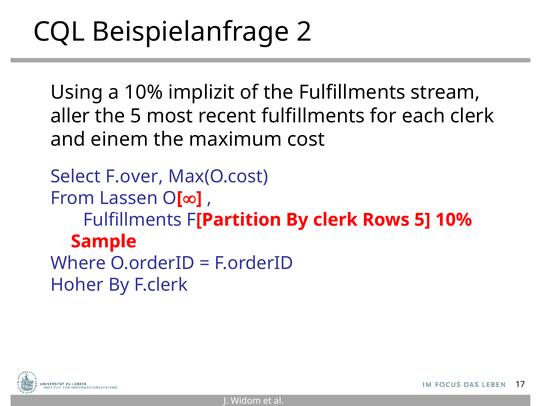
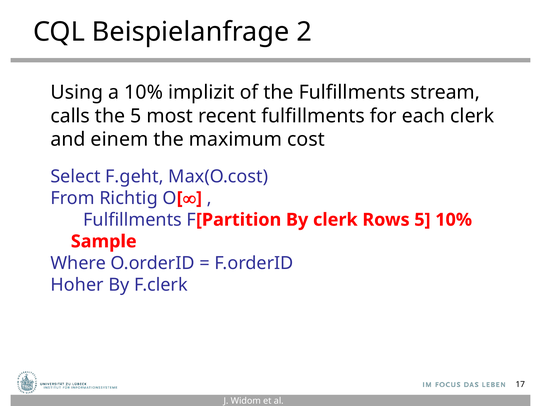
aller: aller -> calls (70, 116)
F.over: F.over -> F.geht (134, 176)
Lassen: Lassen -> Richtig (129, 198)
